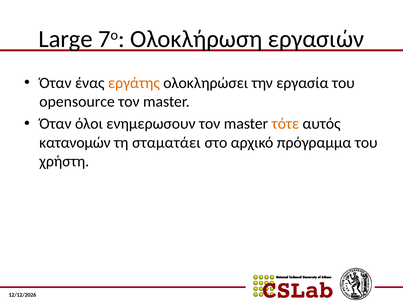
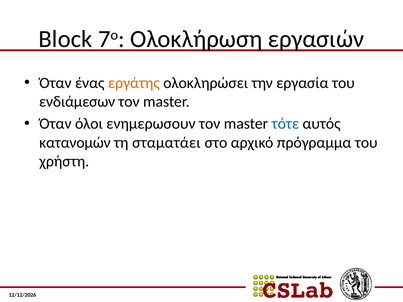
Large: Large -> Block (65, 39)
opensource: opensource -> ενδιάμεσων (77, 102)
τότε colour: orange -> blue (285, 124)
